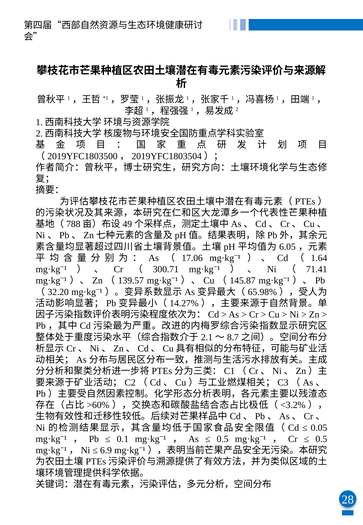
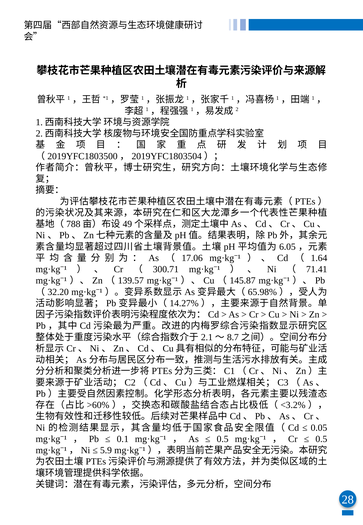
6.9: 6.9 -> 5.9 (106, 450)
